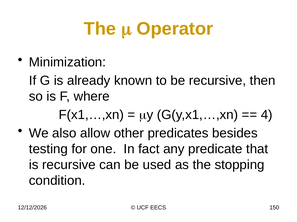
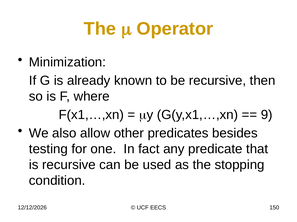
4: 4 -> 9 (267, 115)
